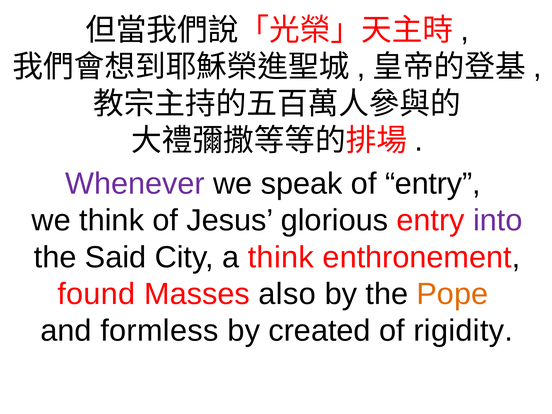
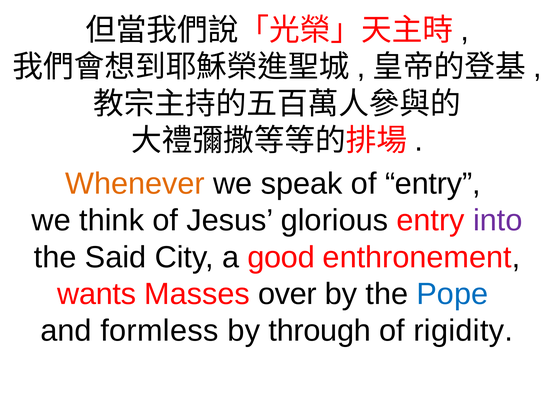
Whenever colour: purple -> orange (135, 184)
a think: think -> good (281, 257)
found: found -> wants (97, 294)
also: also -> over (287, 294)
Pope colour: orange -> blue (452, 294)
created: created -> through (320, 331)
